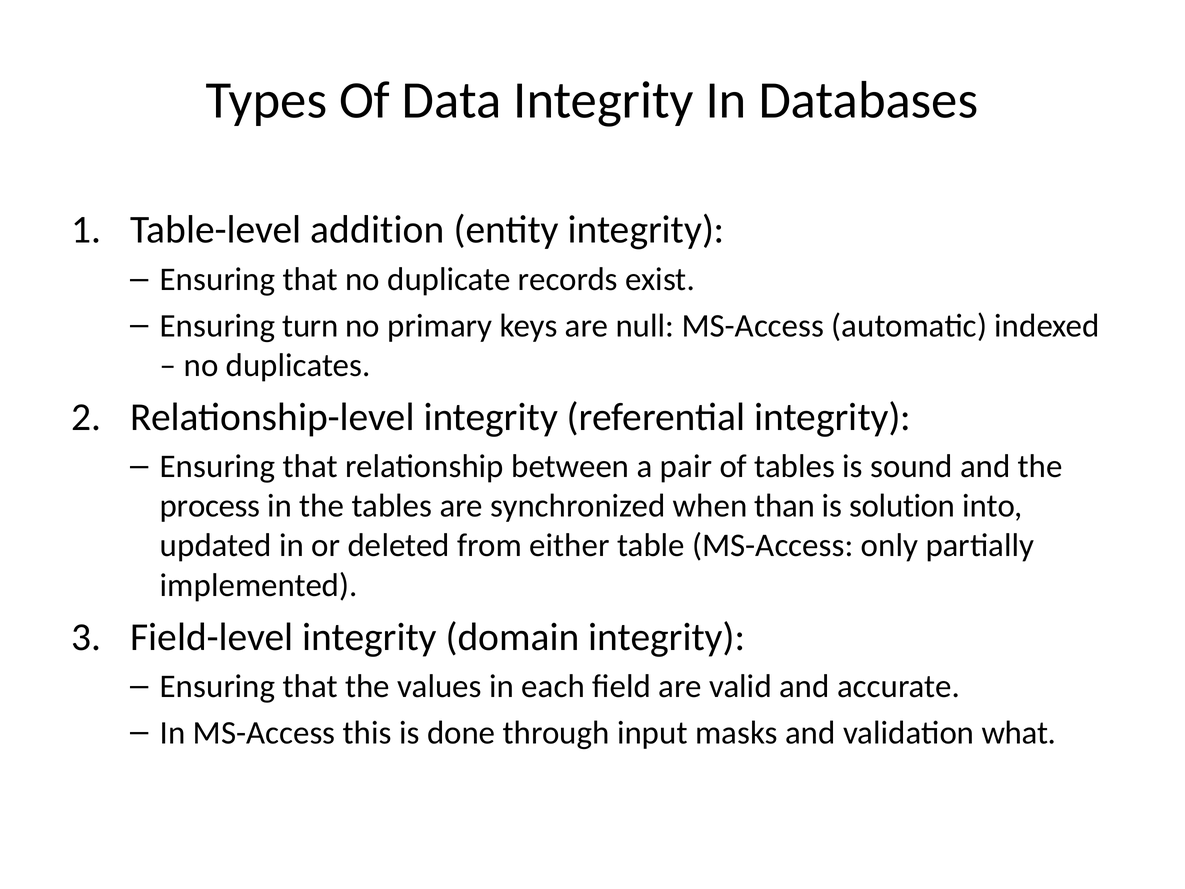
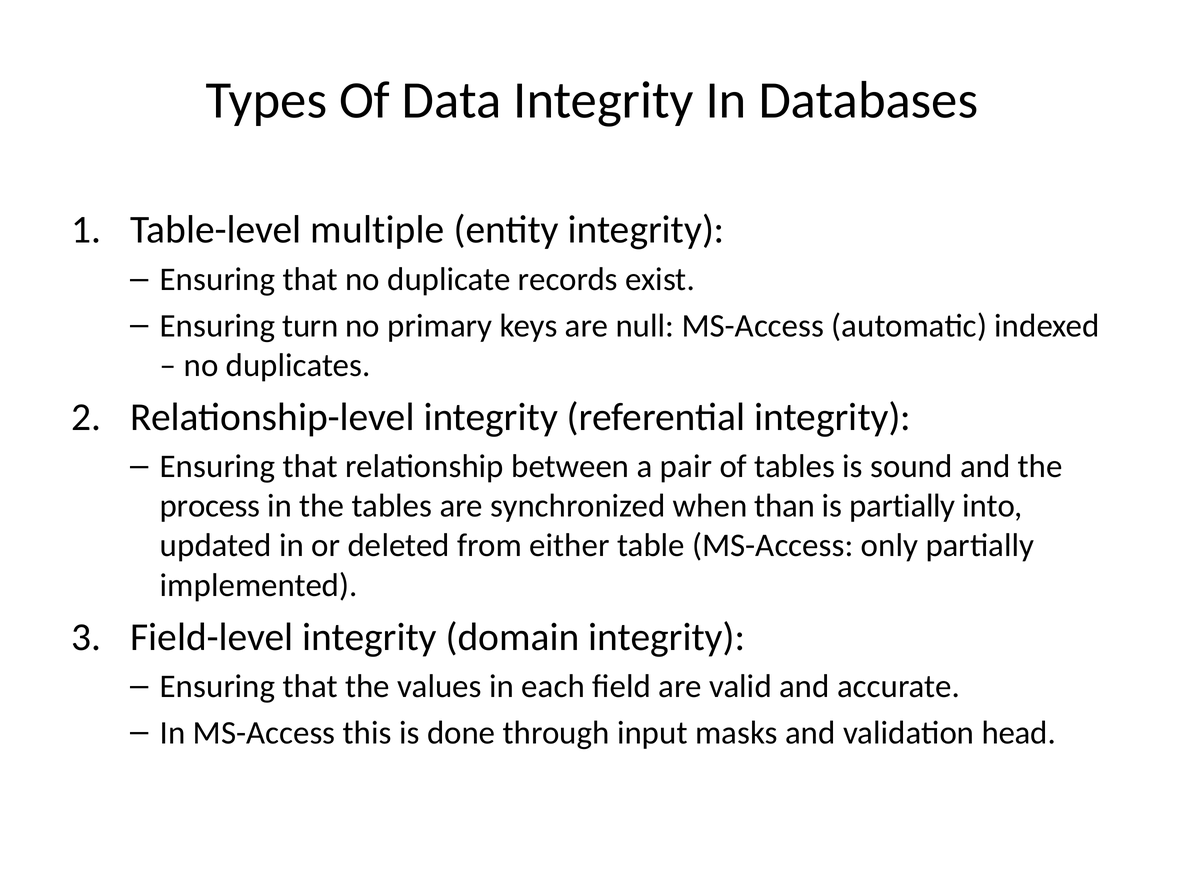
addition: addition -> multiple (378, 230)
is solution: solution -> partially (902, 506)
what: what -> head (1019, 732)
